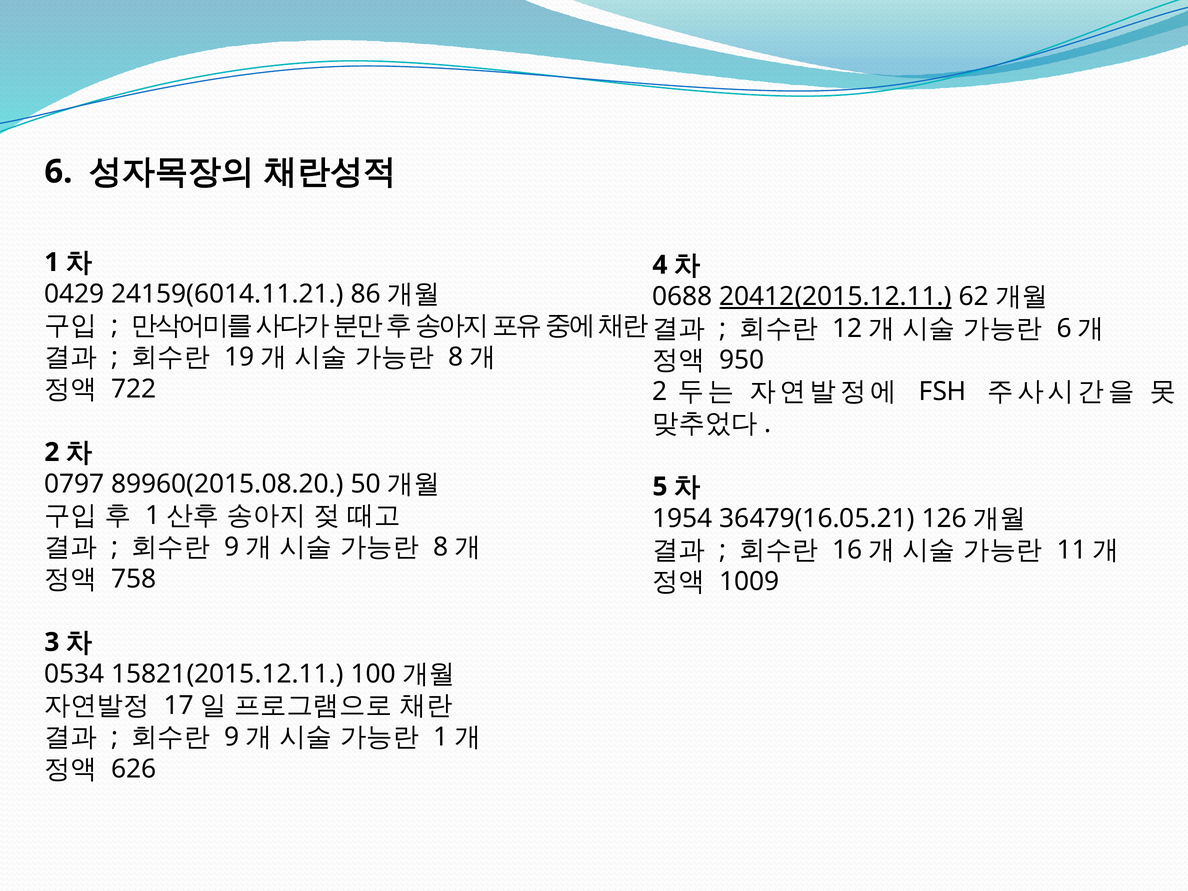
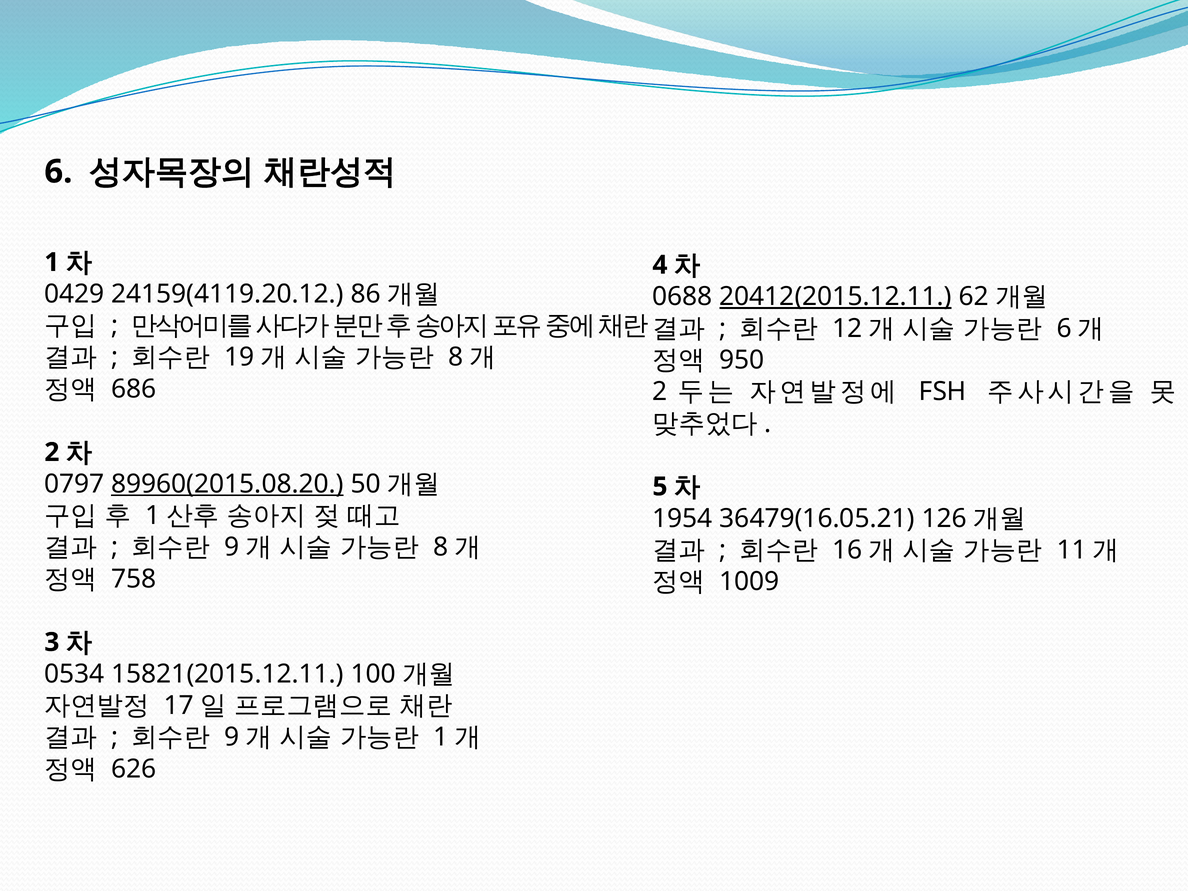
24159(6014.11.21: 24159(6014.11.21 -> 24159(4119.20.12 (227, 294)
722: 722 -> 686 (134, 389)
89960(2015.08.20 underline: none -> present (227, 484)
